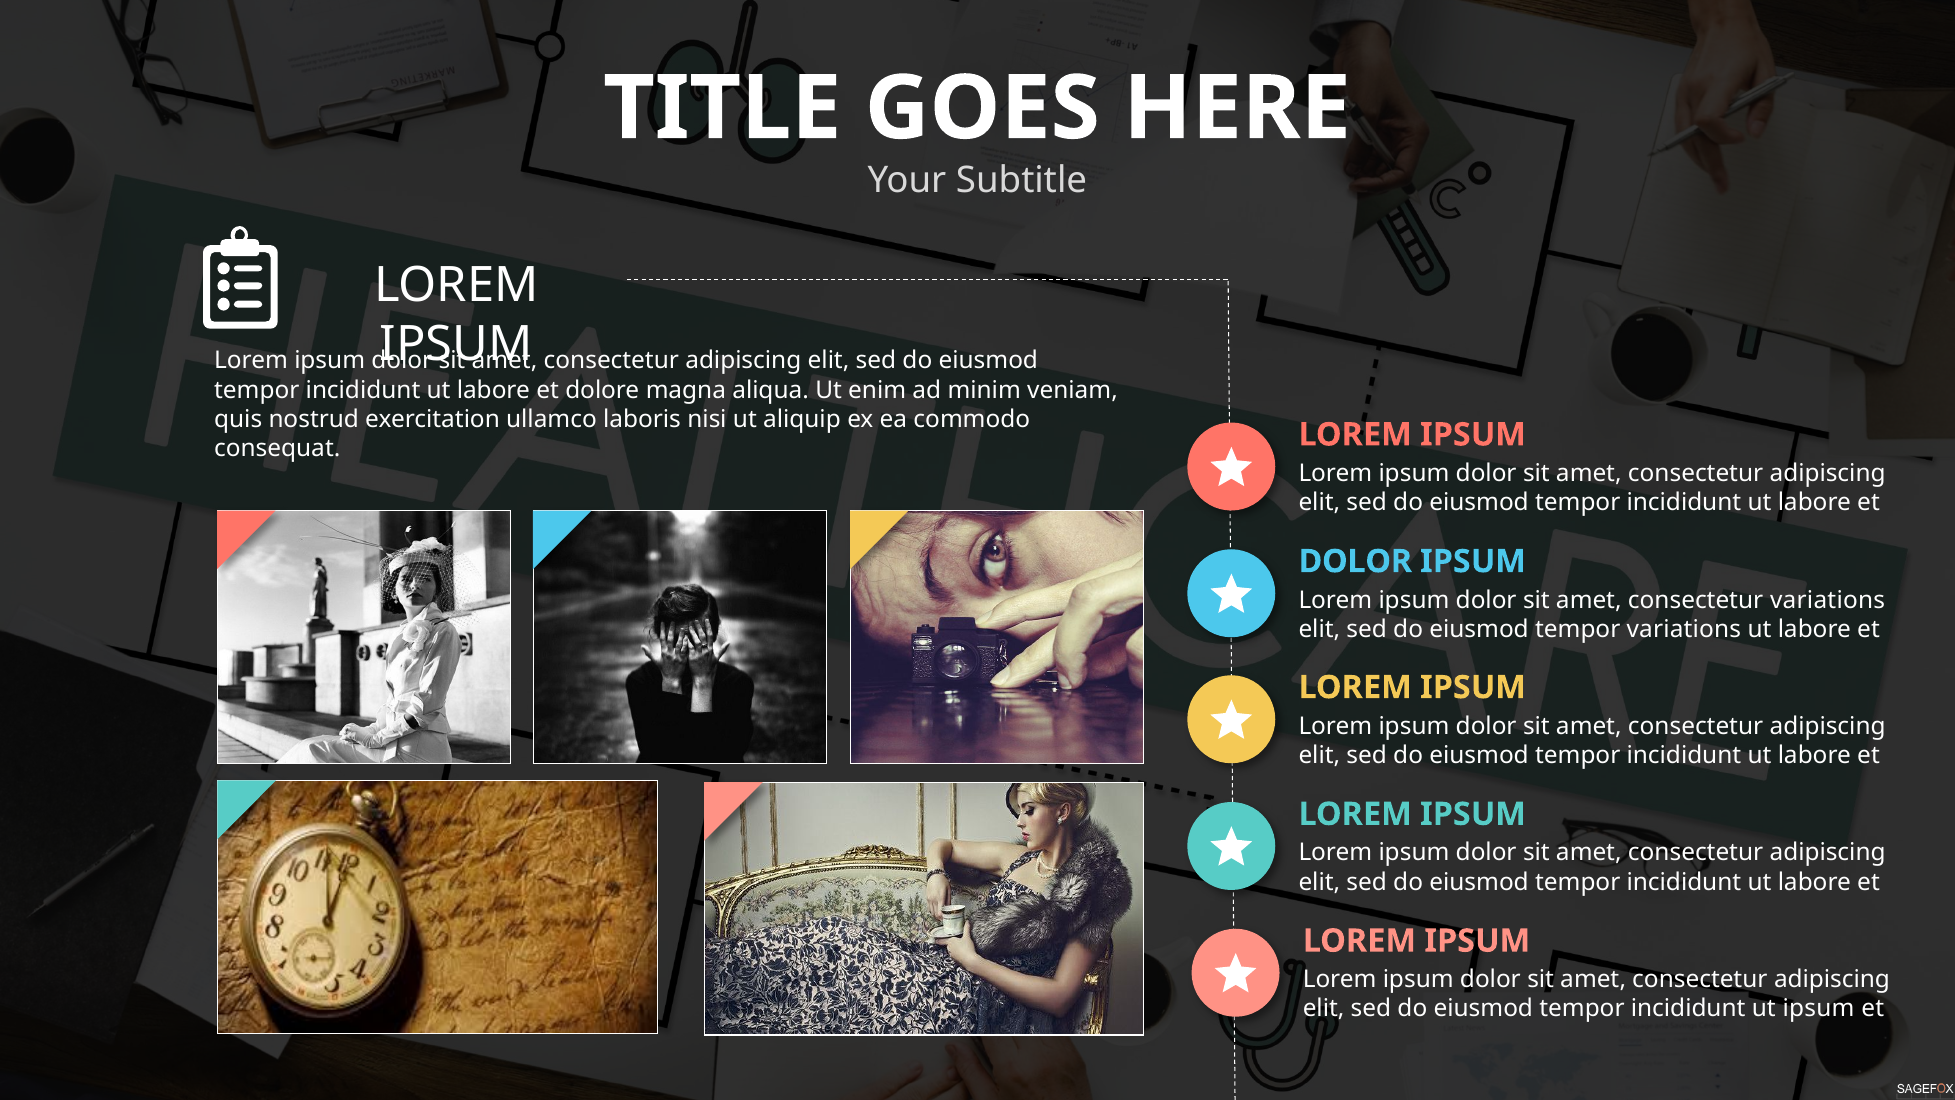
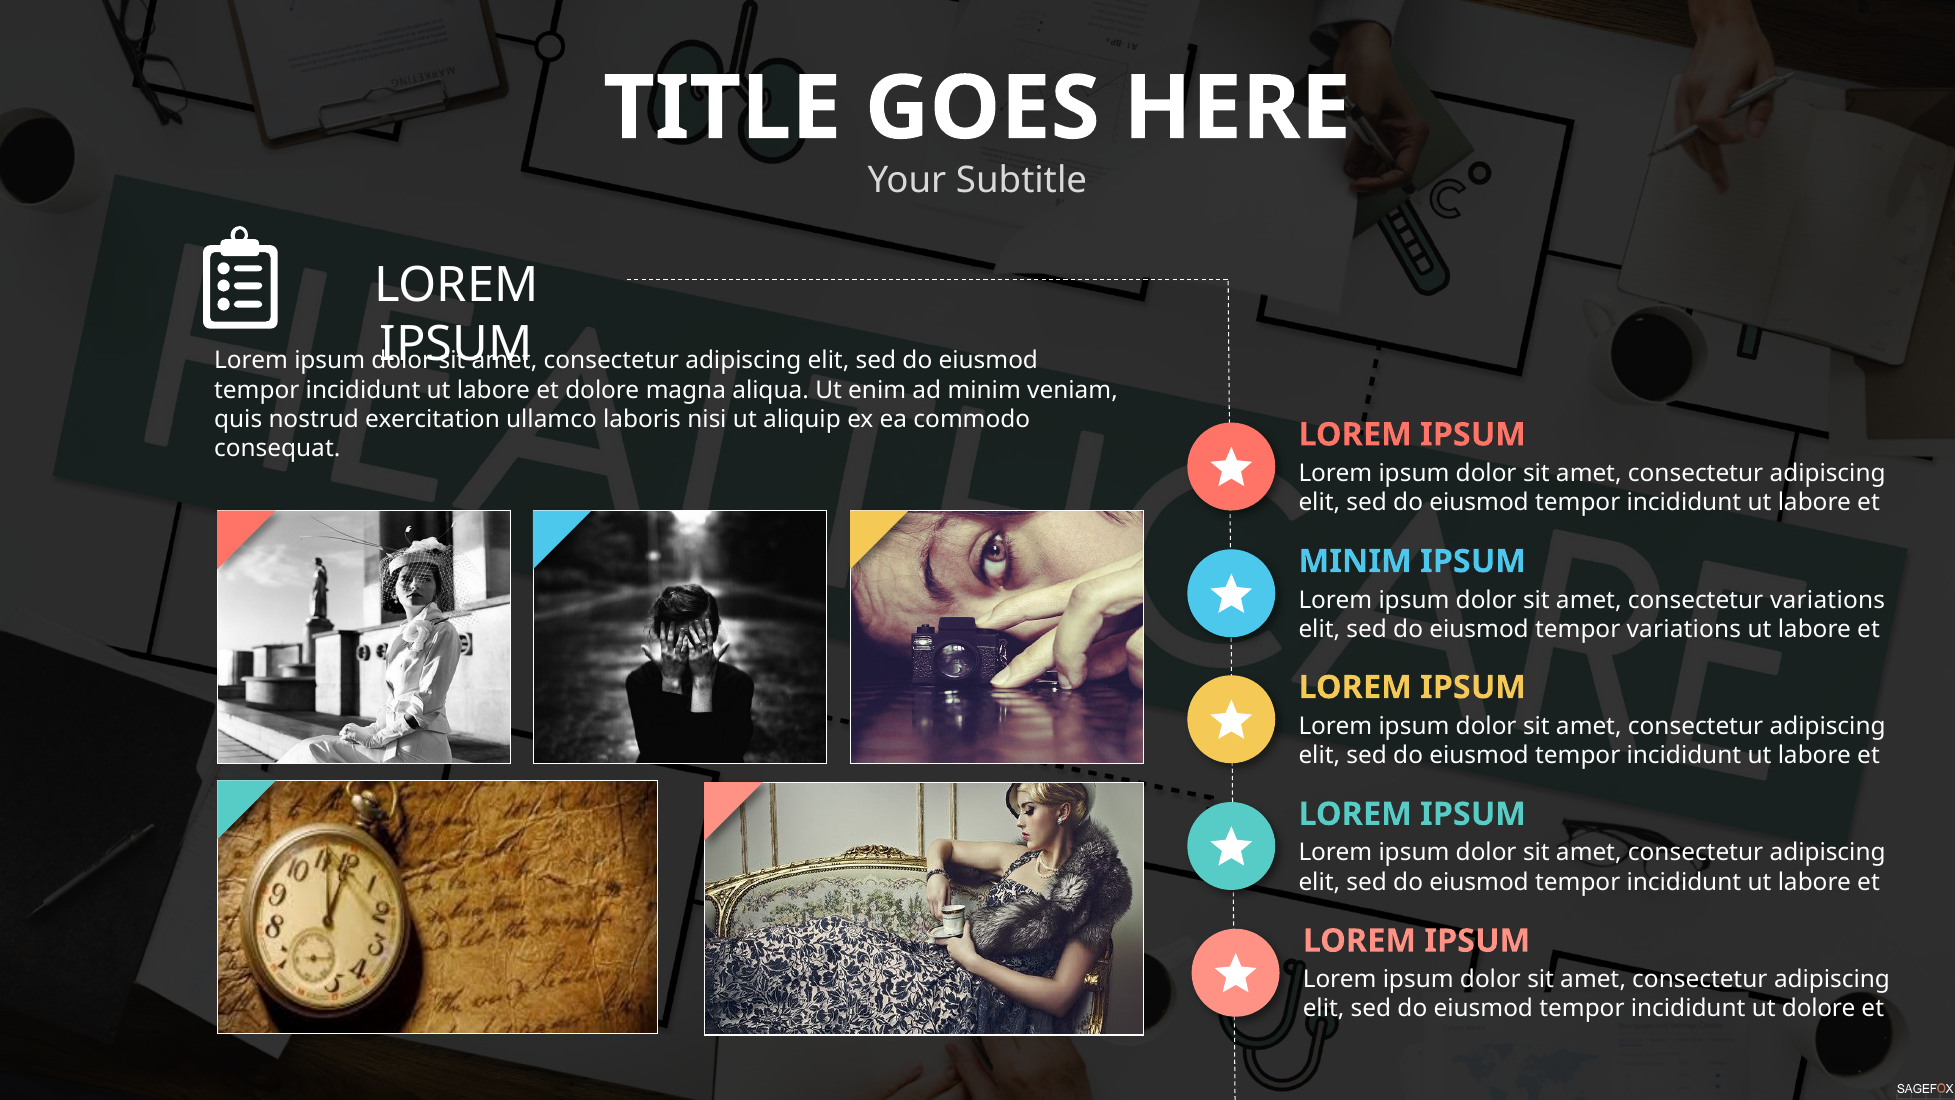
DOLOR: DOLOR -> MINIM (1355, 561)
ut ipsum: ipsum -> dolore (1819, 1009)
